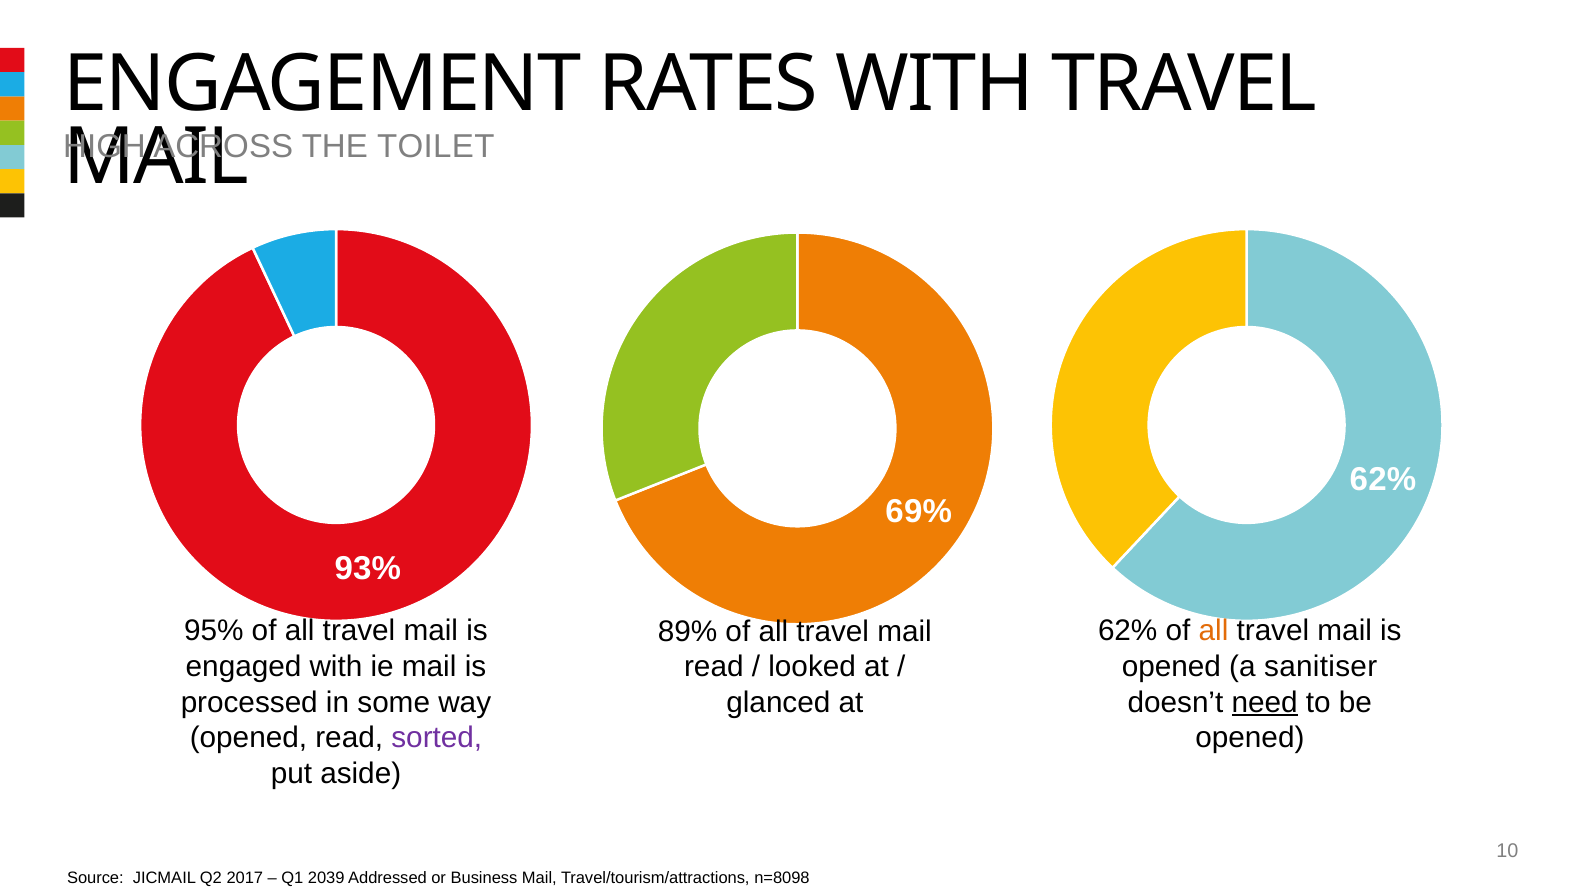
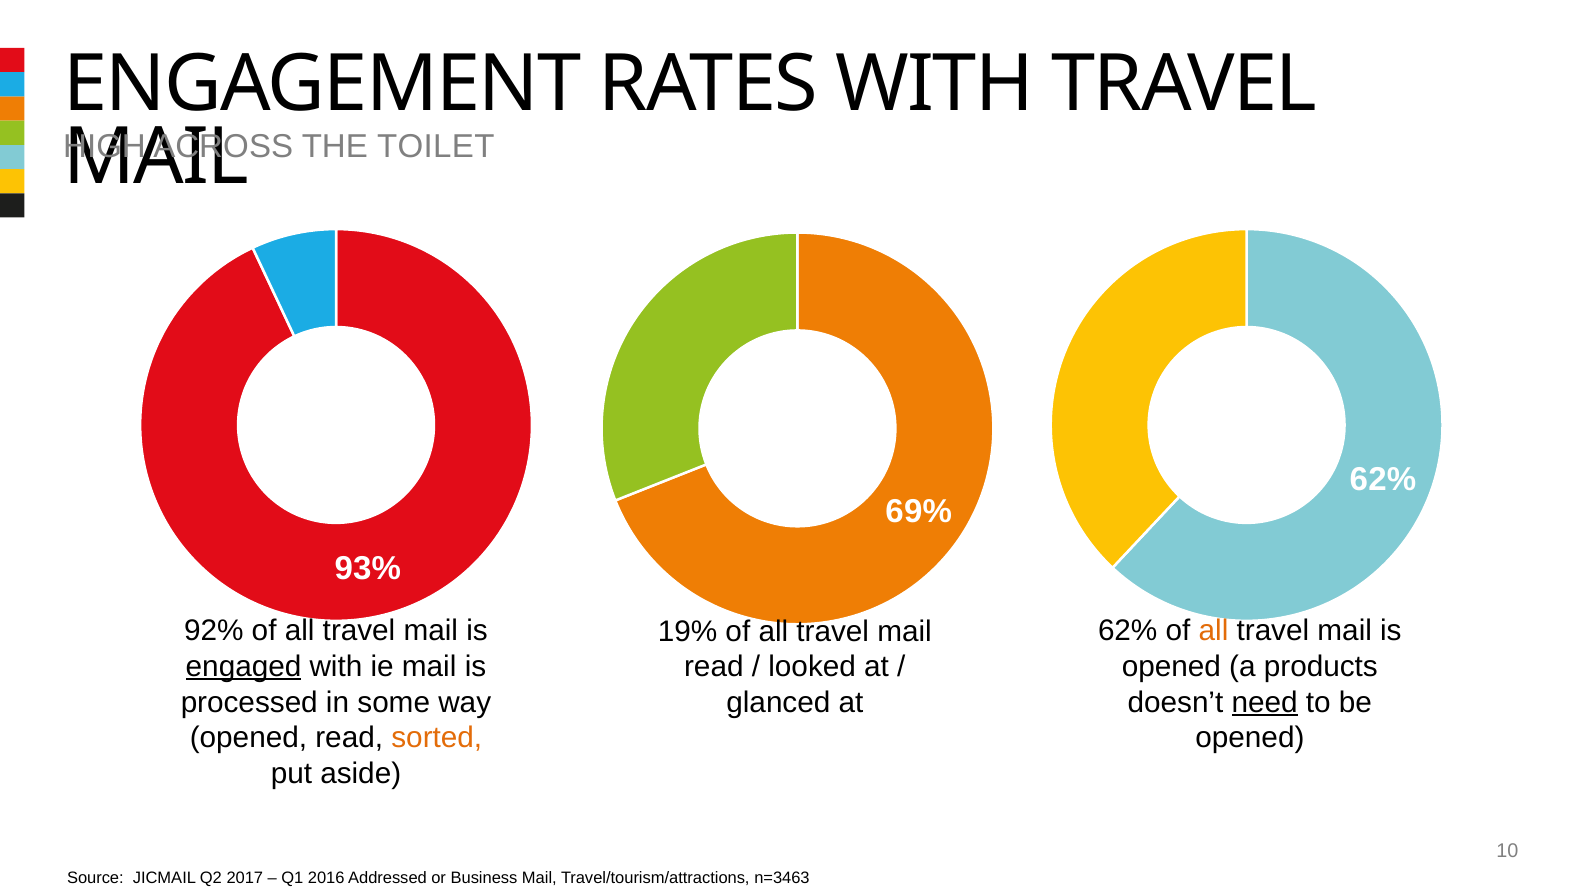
95%: 95% -> 92% (214, 631)
89%: 89% -> 19% (688, 631)
engaged underline: none -> present (244, 667)
sanitiser: sanitiser -> products (1321, 667)
sorted colour: purple -> orange (437, 738)
2039: 2039 -> 2016 (326, 879)
n=8098: n=8098 -> n=3463 (782, 879)
